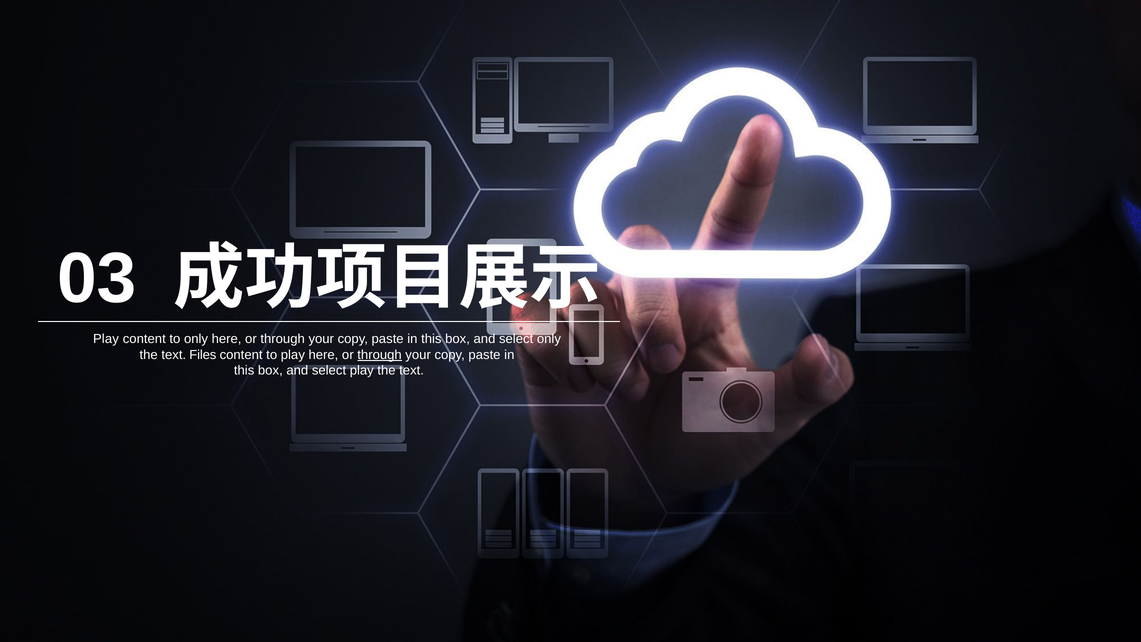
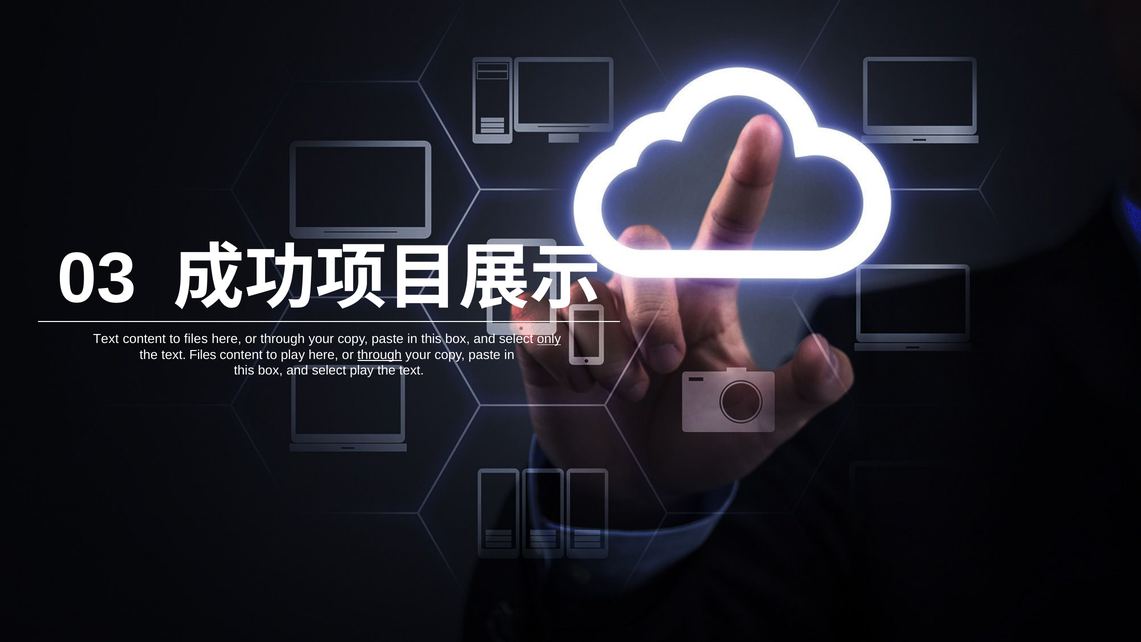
Play: Play -> Text (106, 339)
to only: only -> files (196, 339)
only underline: none -> present (549, 339)
